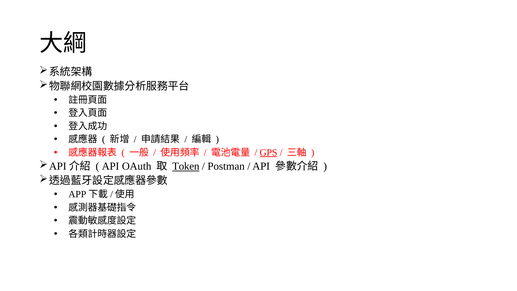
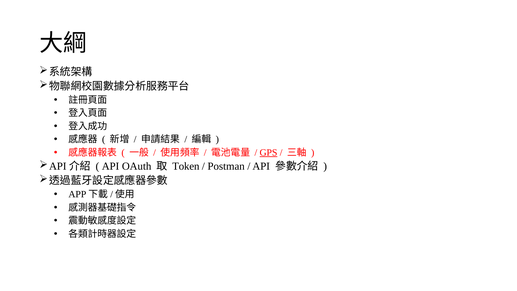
Token underline: present -> none (186, 166)
